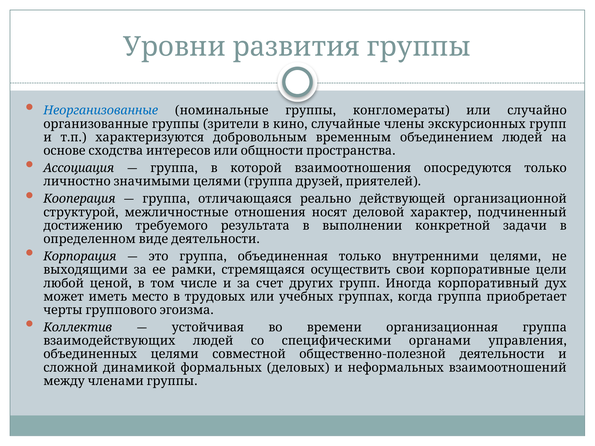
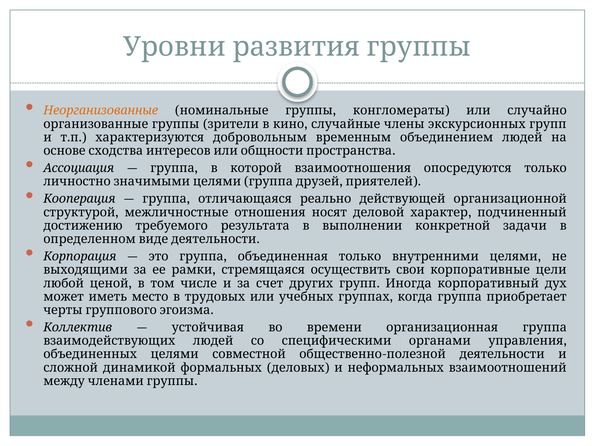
Неорганизованные colour: blue -> orange (101, 111)
